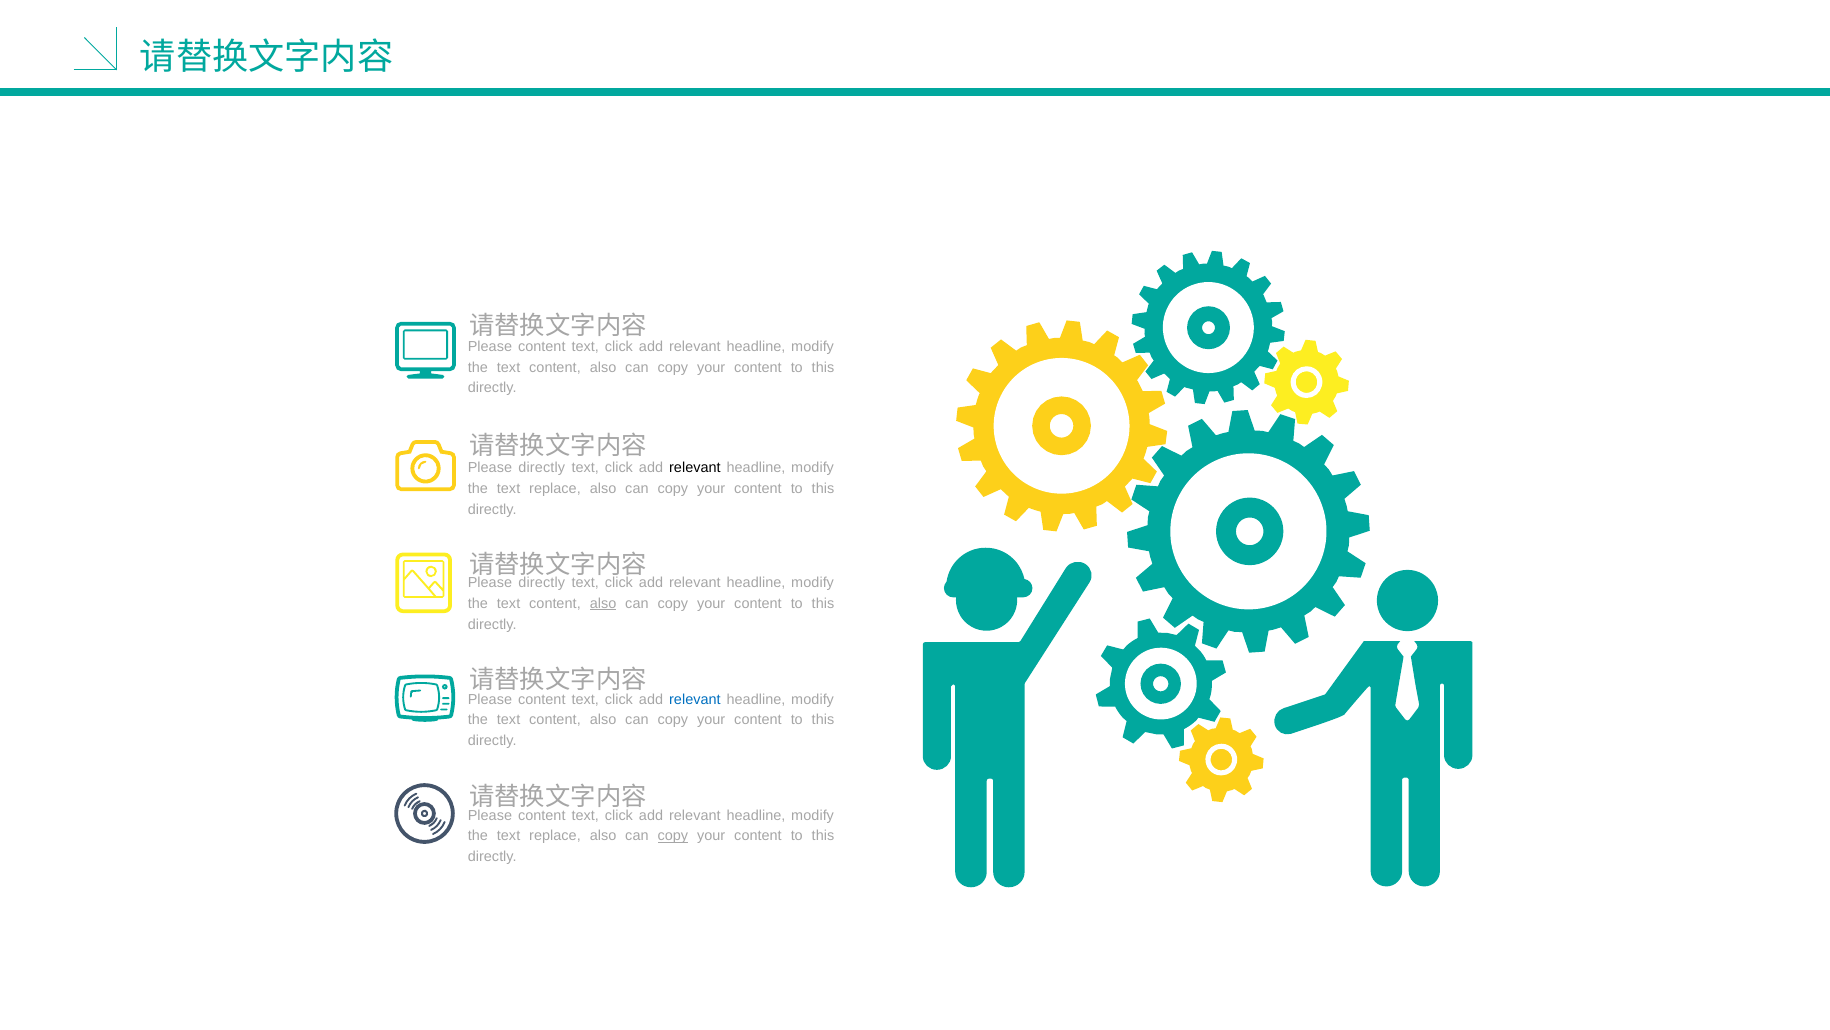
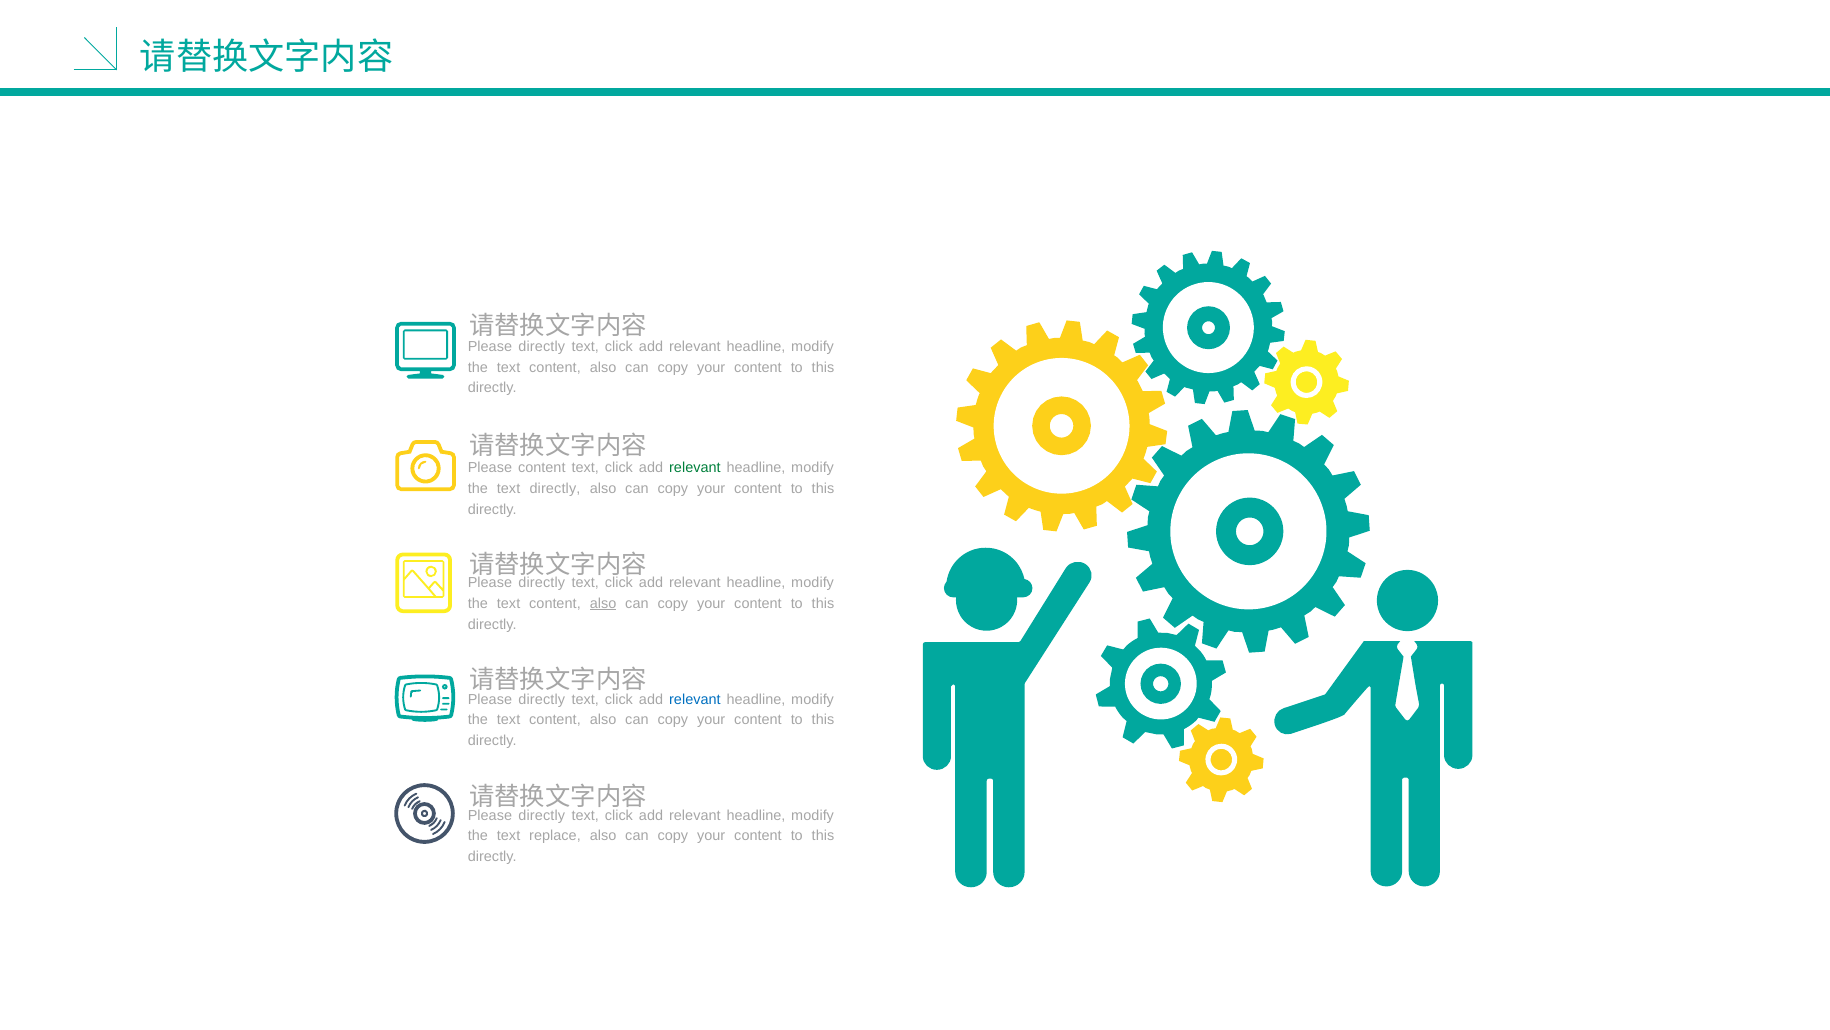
content: content -> directly (542, 346)
directly: directly -> content (542, 468)
relevant colour: black -> green (695, 468)
replace: replace -> directly (555, 489)
content: content -> directly (542, 699)
content: content -> directly (542, 815)
copy underline: present -> none (673, 836)
